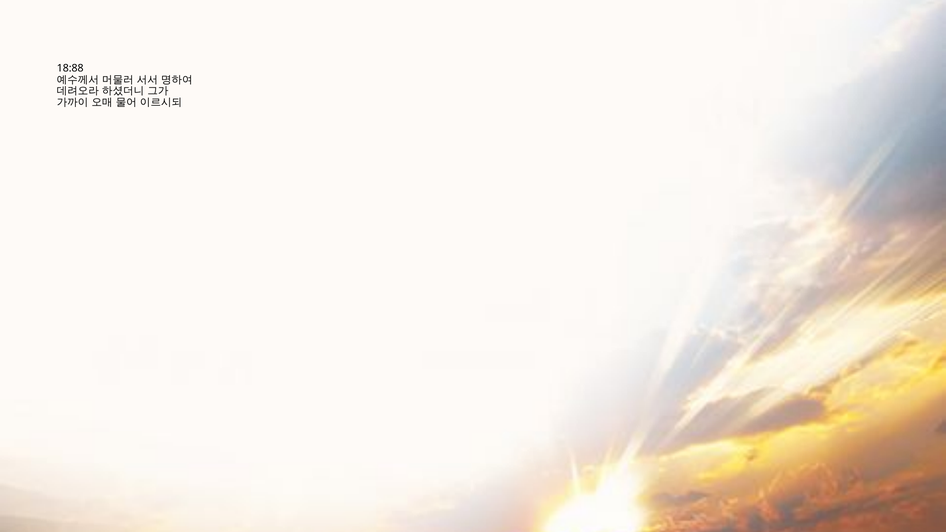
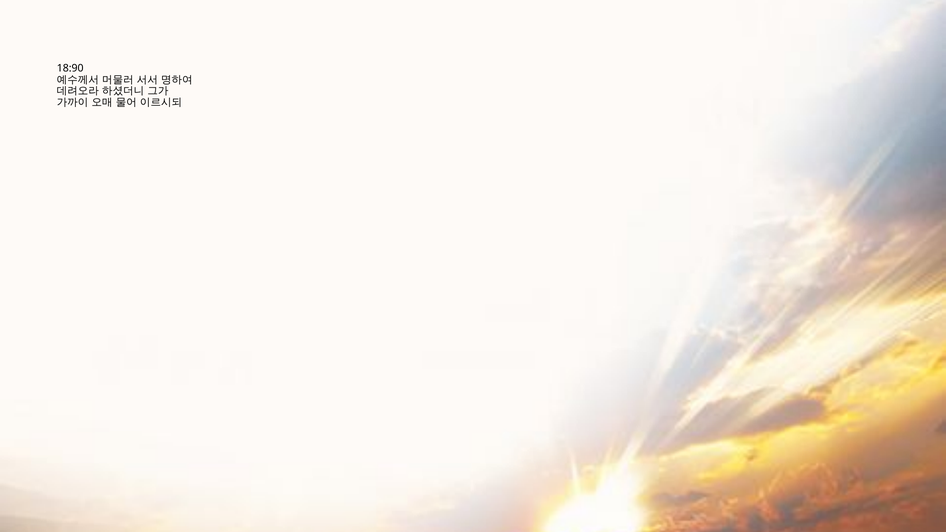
18:88: 18:88 -> 18:90 (70, 68)
